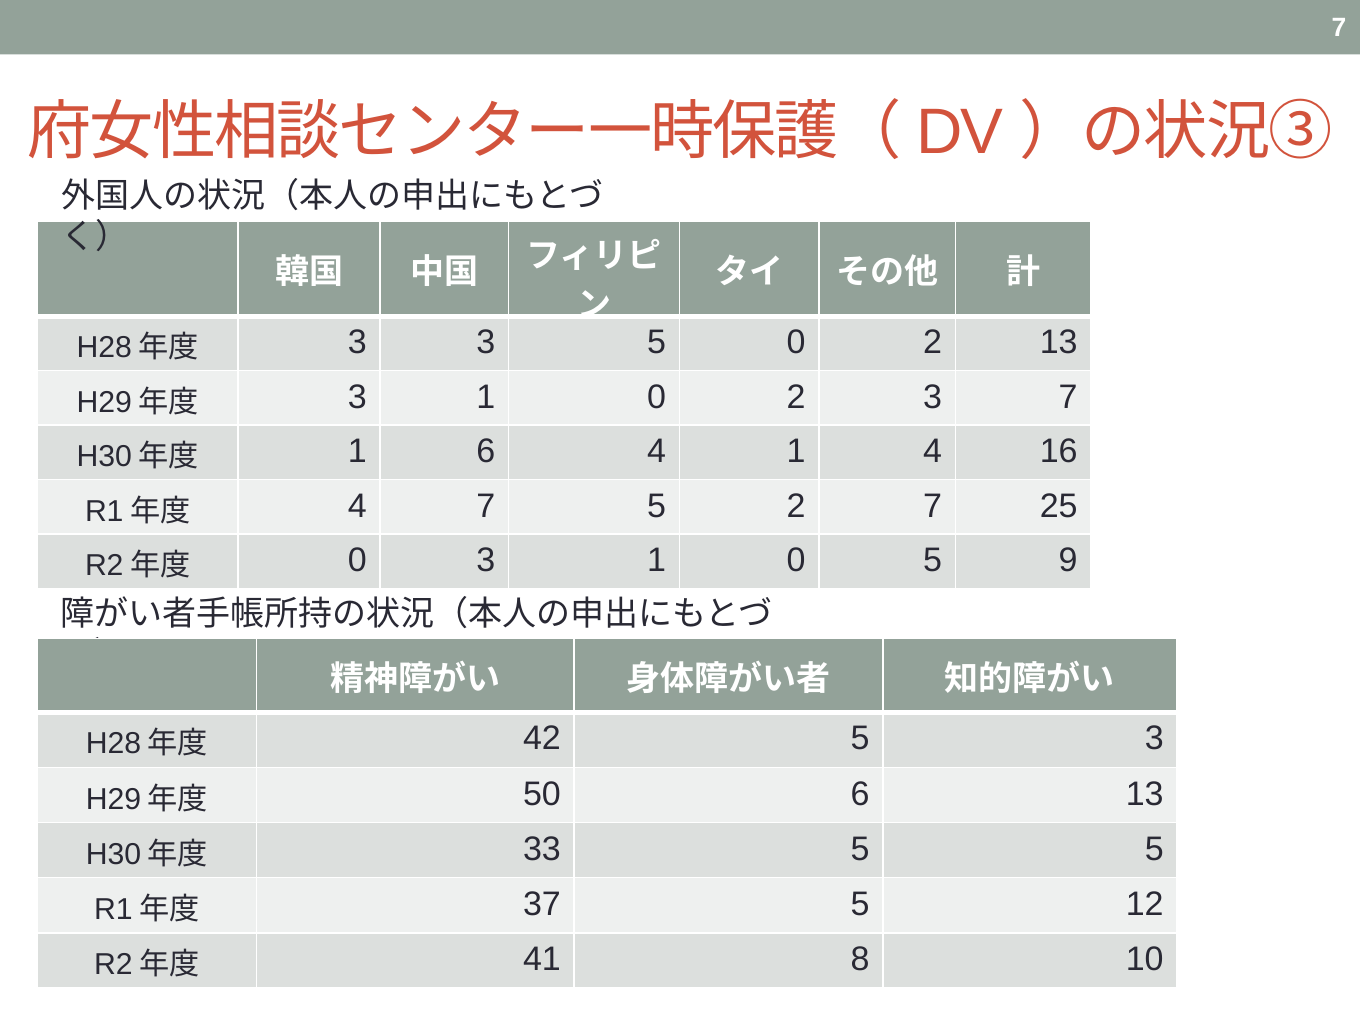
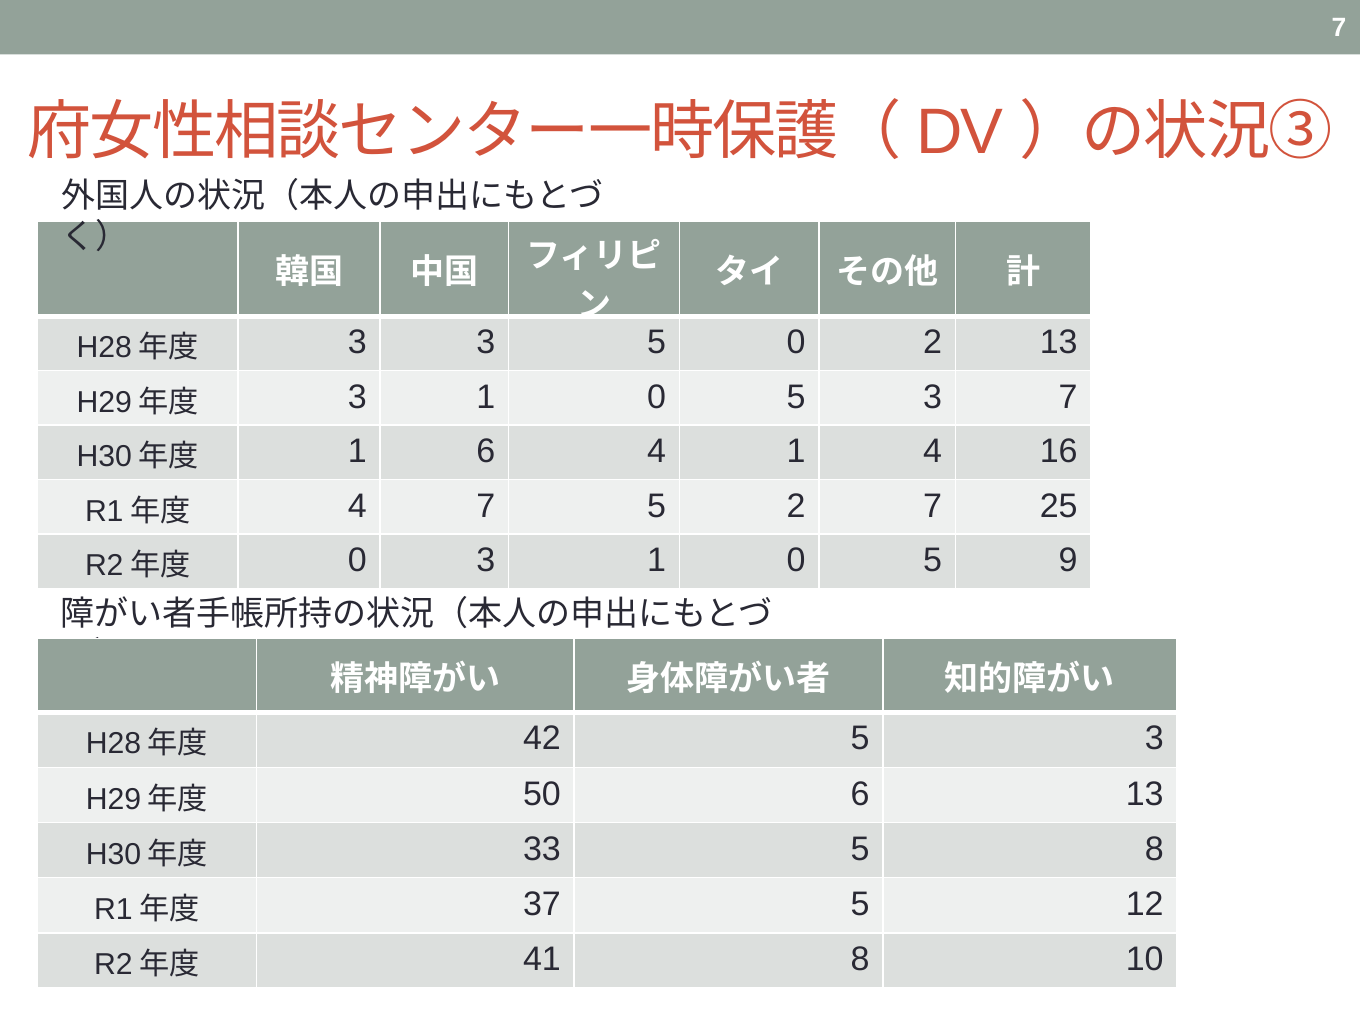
2: 2 -> 5 (796, 397)
5 5: 5 -> 8 (1154, 849)
